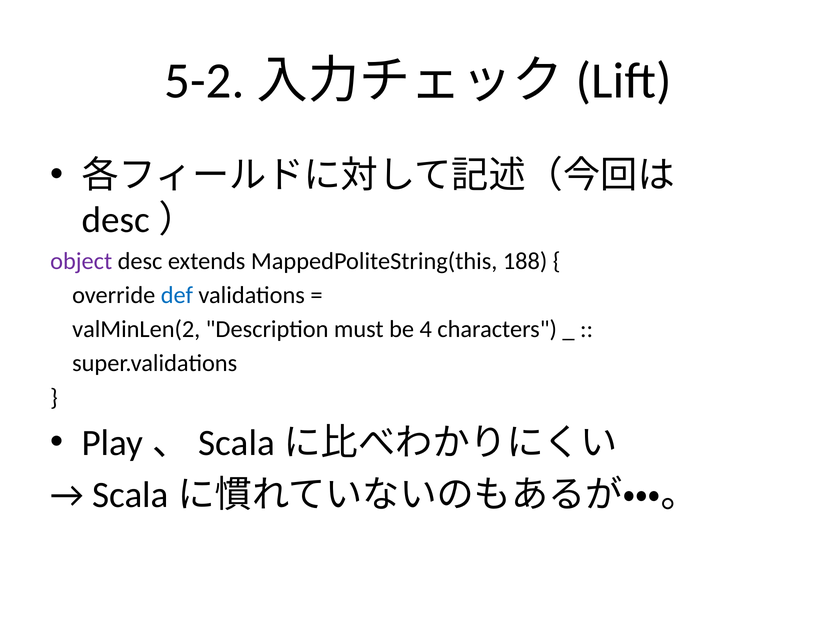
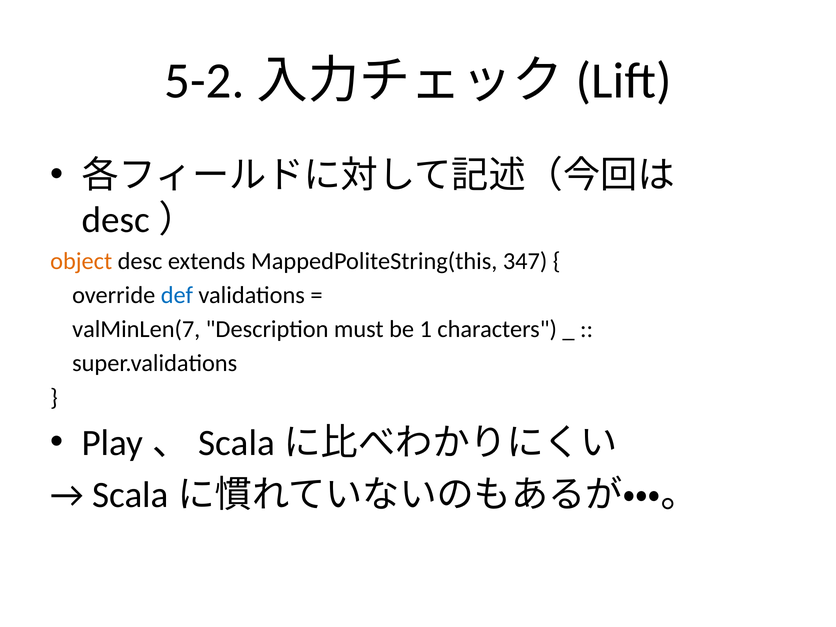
object colour: purple -> orange (81, 261)
188: 188 -> 347 (525, 261)
valMinLen(2: valMinLen(2 -> valMinLen(7 (136, 329)
4: 4 -> 1 (426, 329)
